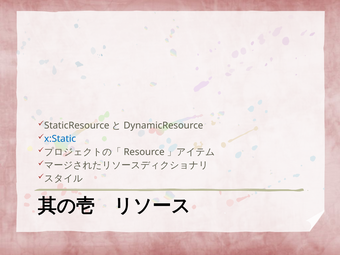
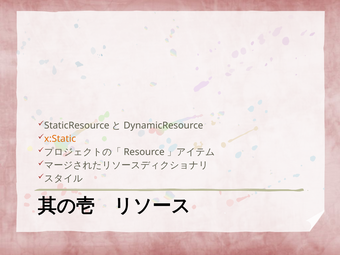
x:Static colour: blue -> orange (60, 139)
